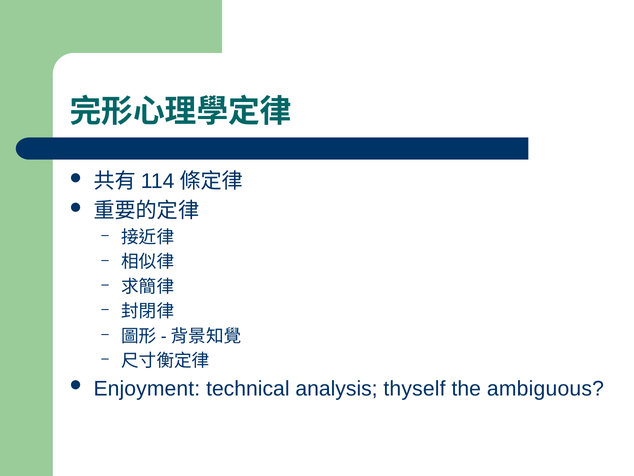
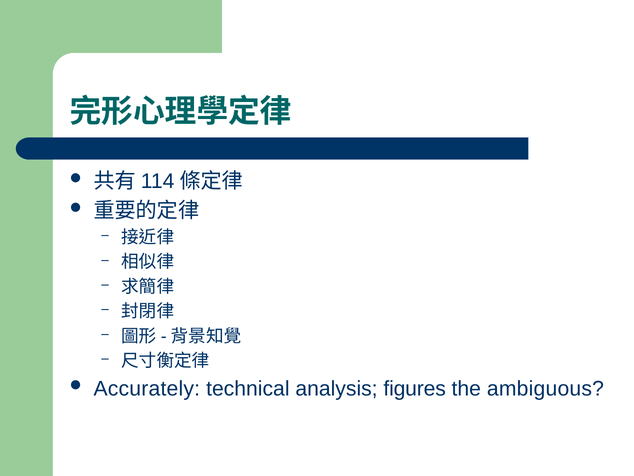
Enjoyment: Enjoyment -> Accurately (147, 388)
thyself: thyself -> figures (415, 388)
